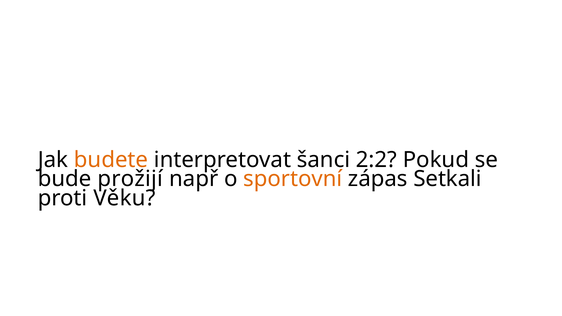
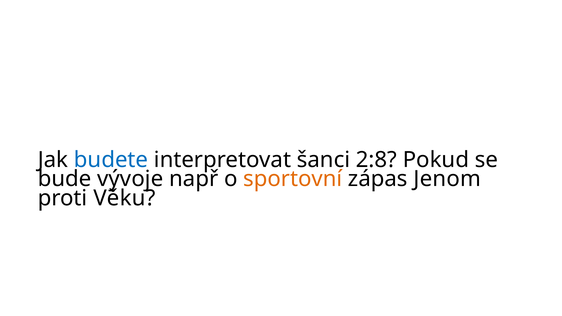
budete colour: orange -> blue (111, 160)
2:2: 2:2 -> 2:8 (376, 160)
prožijí: prožijí -> vývoje (130, 179)
Setkali: Setkali -> Jenom (447, 179)
